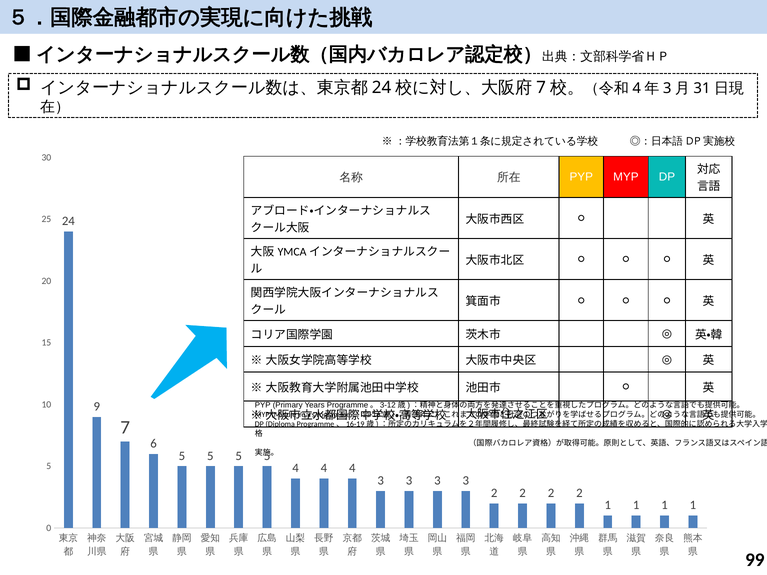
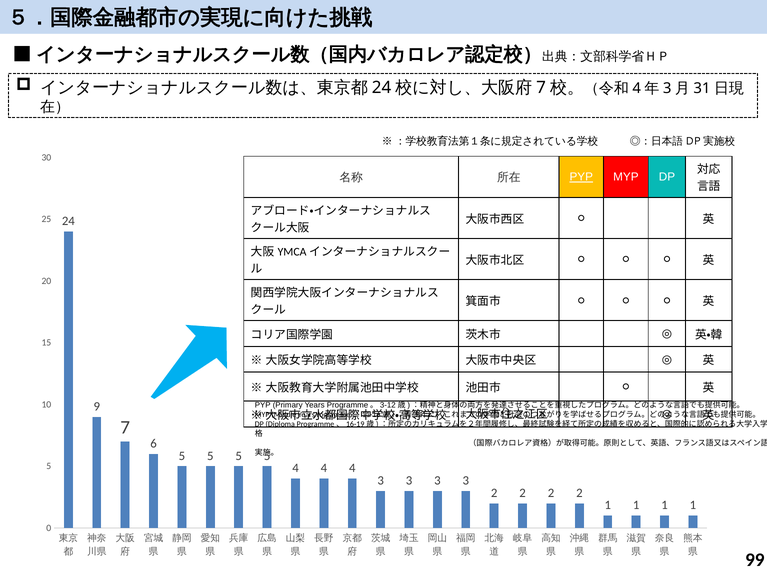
PYP underline: none -> present (581, 177)
